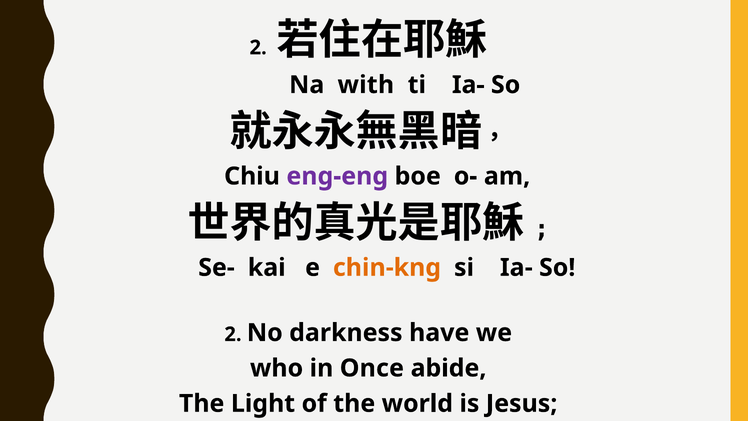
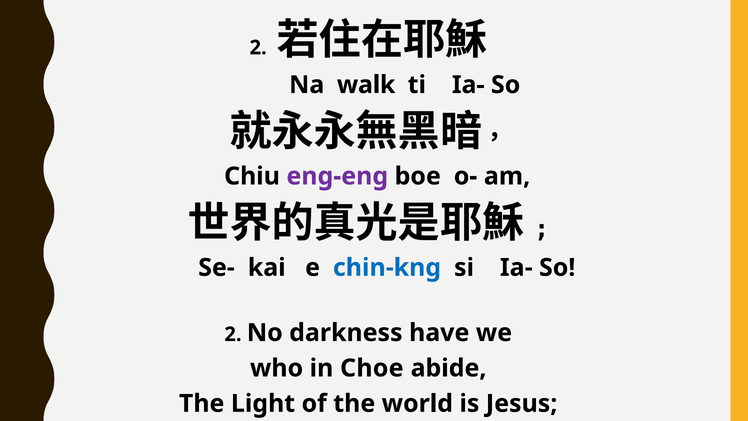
with: with -> walk (366, 85)
chin-kng colour: orange -> blue (387, 267)
Once: Once -> Choe (372, 368)
